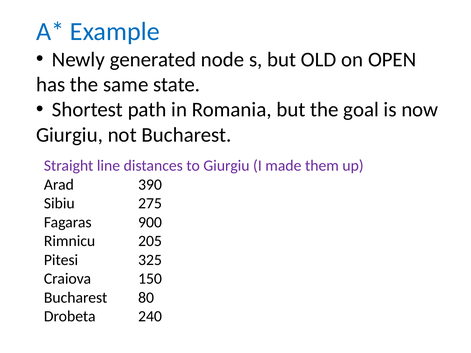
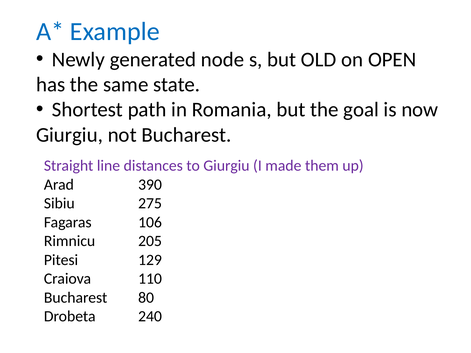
900: 900 -> 106 (150, 222)
325: 325 -> 129 (150, 260)
150: 150 -> 110 (150, 279)
